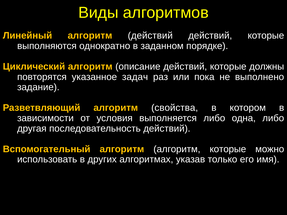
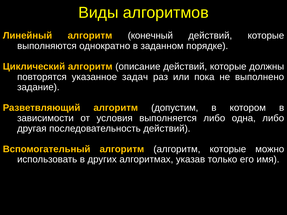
алгоритм действий: действий -> конечный (150, 36)
свойства: свойства -> допустим (175, 108)
